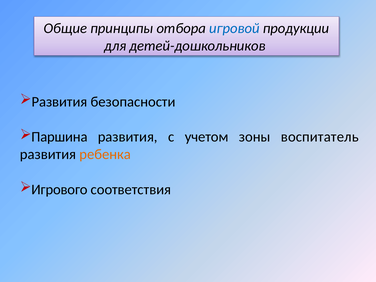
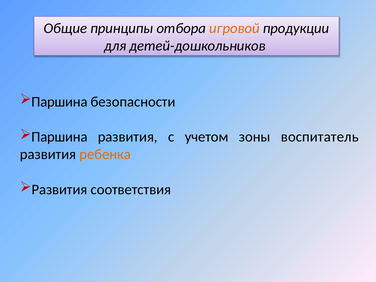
игровой colour: blue -> orange (234, 28)
Развития: Развития -> Паршина (60, 102)
Игрового: Игрового -> Развития (59, 190)
